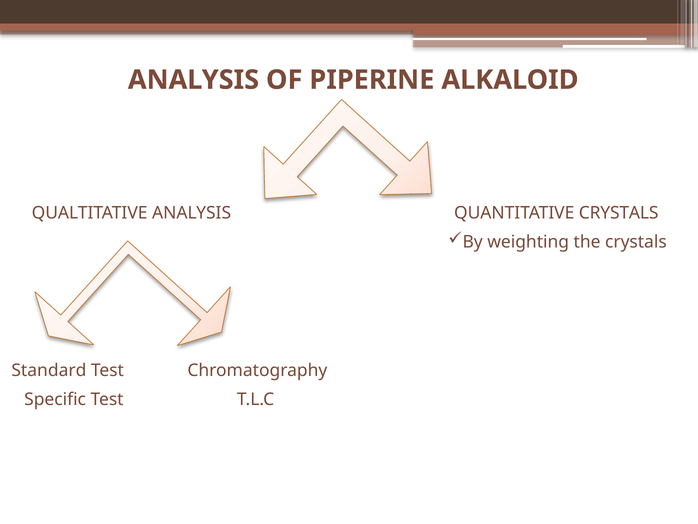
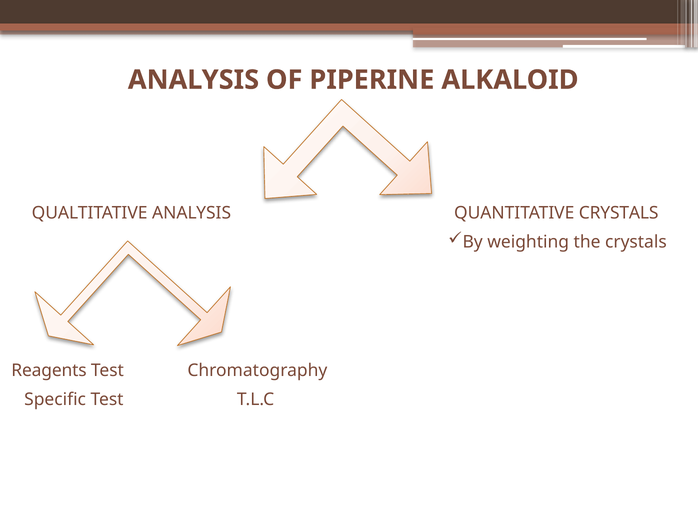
Standard: Standard -> Reagents (49, 370)
